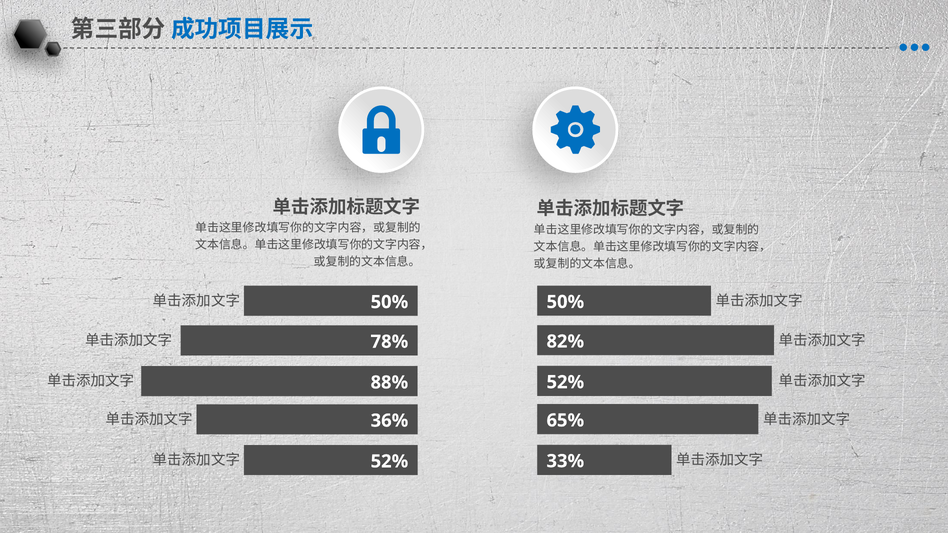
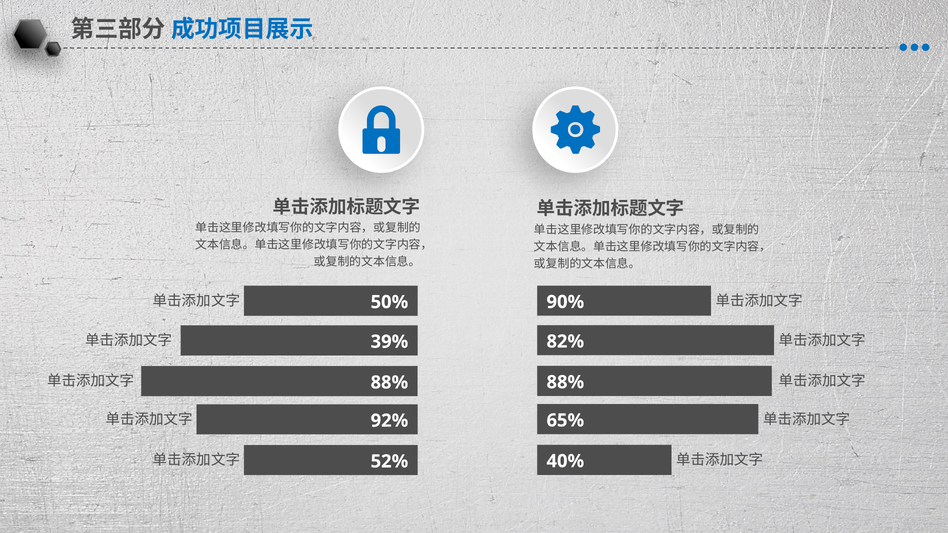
50%: 50% -> 90% (565, 302)
78%: 78% -> 39% (389, 342)
52%: 52% -> 88% (565, 382)
36%: 36% -> 92% (389, 421)
33%: 33% -> 40% (565, 461)
